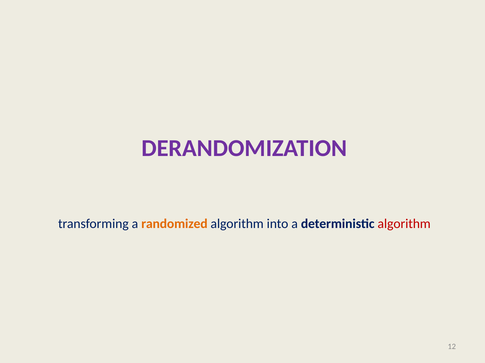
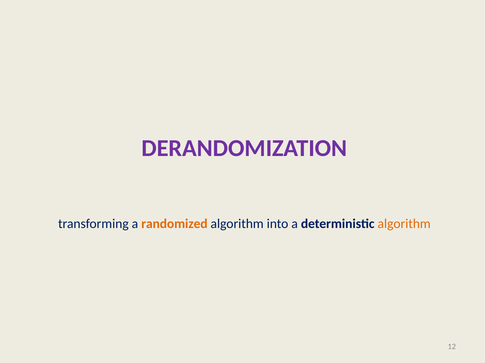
algorithm colour: red -> orange (404, 224)
